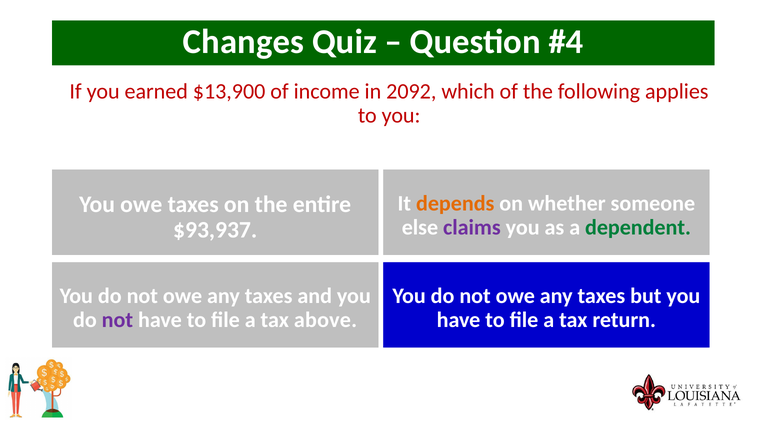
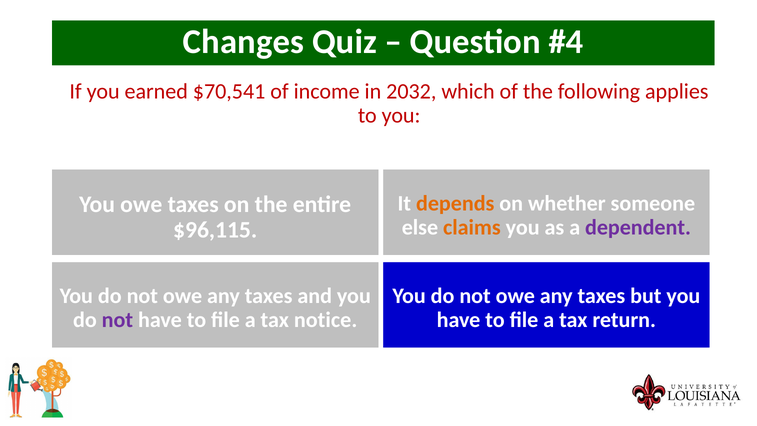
$13,900: $13,900 -> $70,541 (229, 92)
2092: 2092 -> 2032 (411, 92)
claims colour: purple -> orange (472, 227)
dependent colour: green -> purple (638, 227)
$93,937: $93,937 -> $96,115 (215, 230)
above: above -> notice (326, 320)
